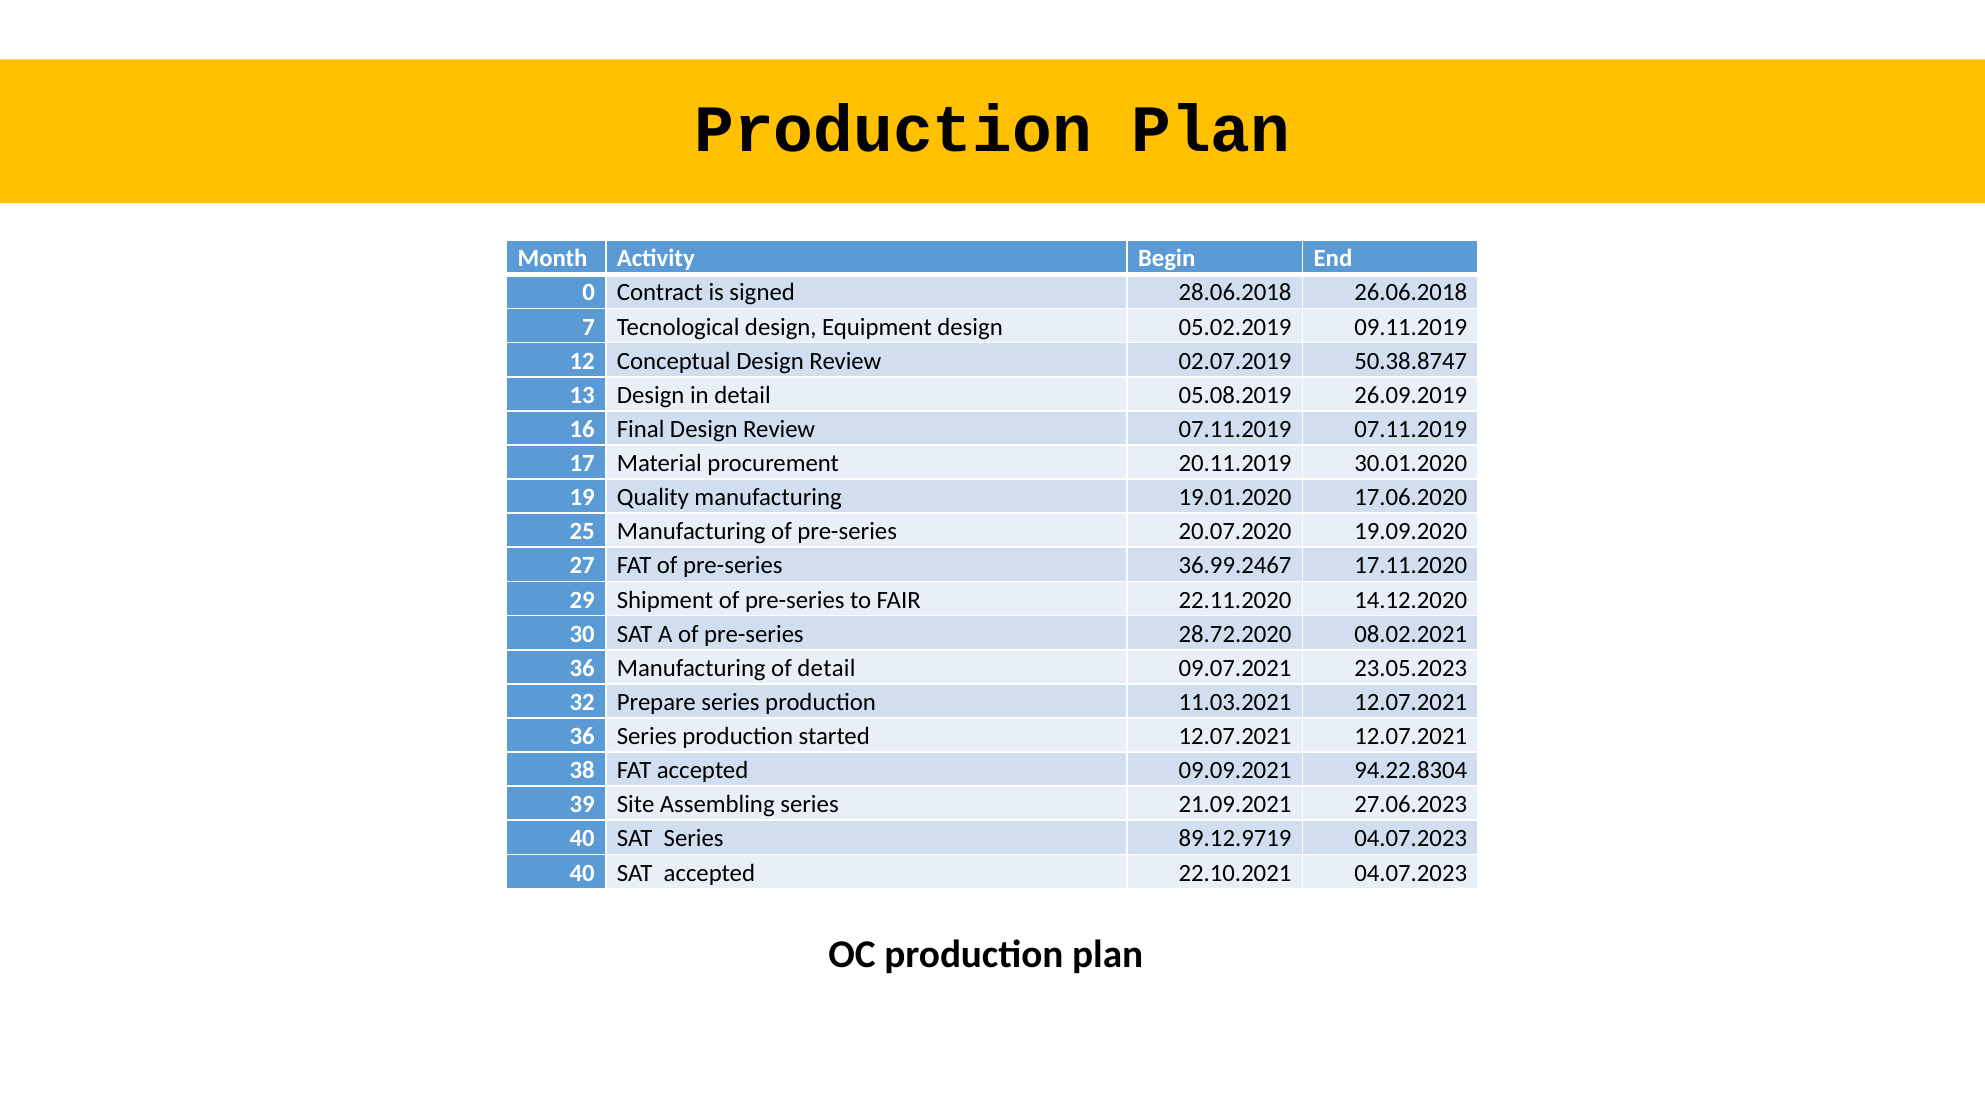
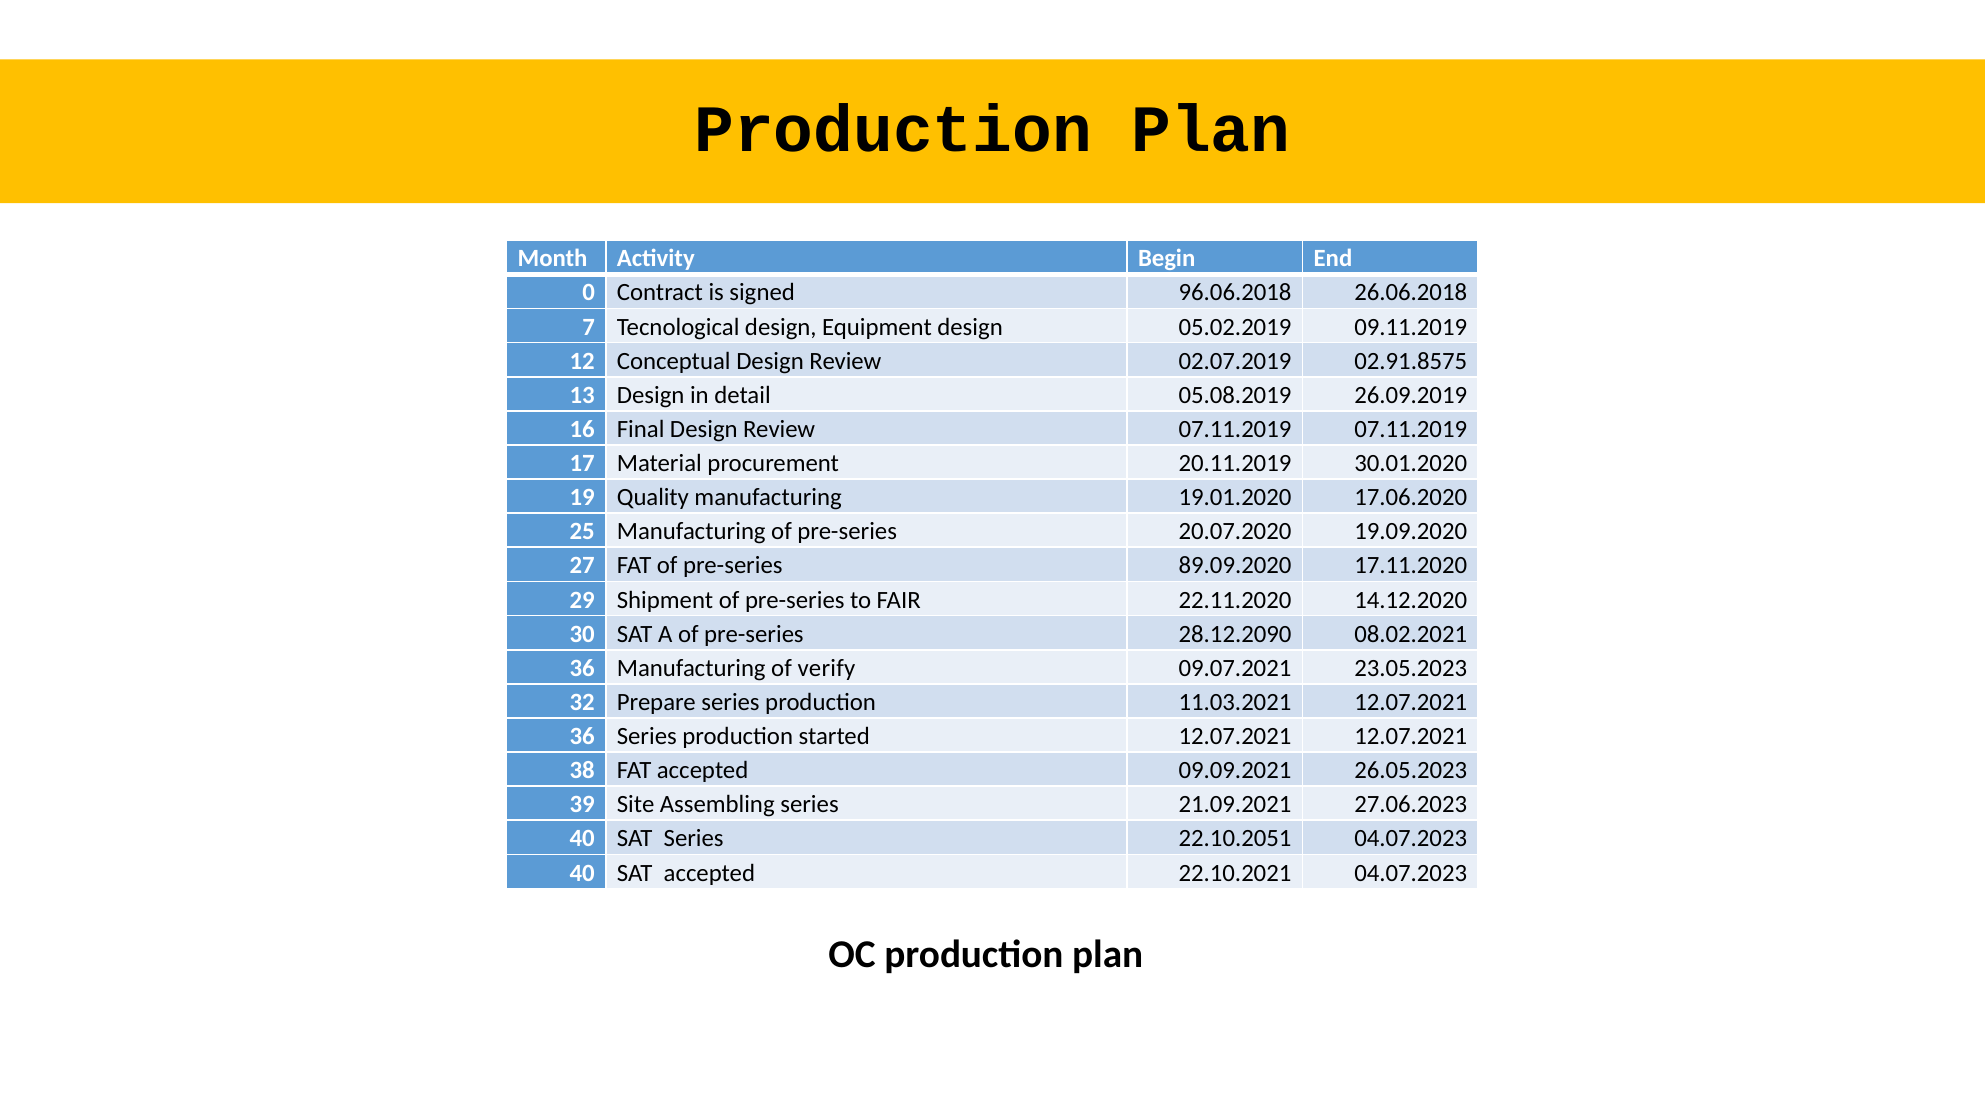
28.06.2018: 28.06.2018 -> 96.06.2018 (1235, 293)
50.38.8747: 50.38.8747 -> 02.91.8575 (1411, 361)
36.99.2467: 36.99.2467 -> 89.09.2020 (1235, 566)
28.72.2020: 28.72.2020 -> 28.12.2090 (1235, 634)
of detail: detail -> verify (826, 668)
94.22.8304: 94.22.8304 -> 26.05.2023 (1411, 770)
89.12.9719: 89.12.9719 -> 22.10.2051 (1235, 838)
